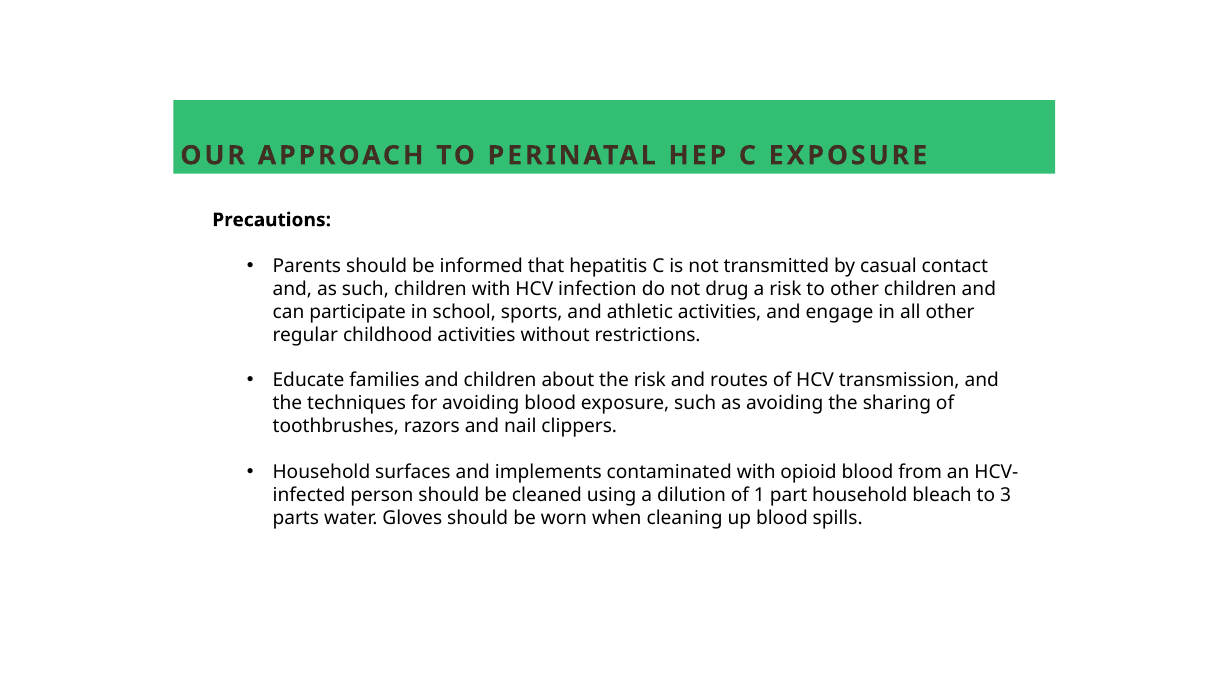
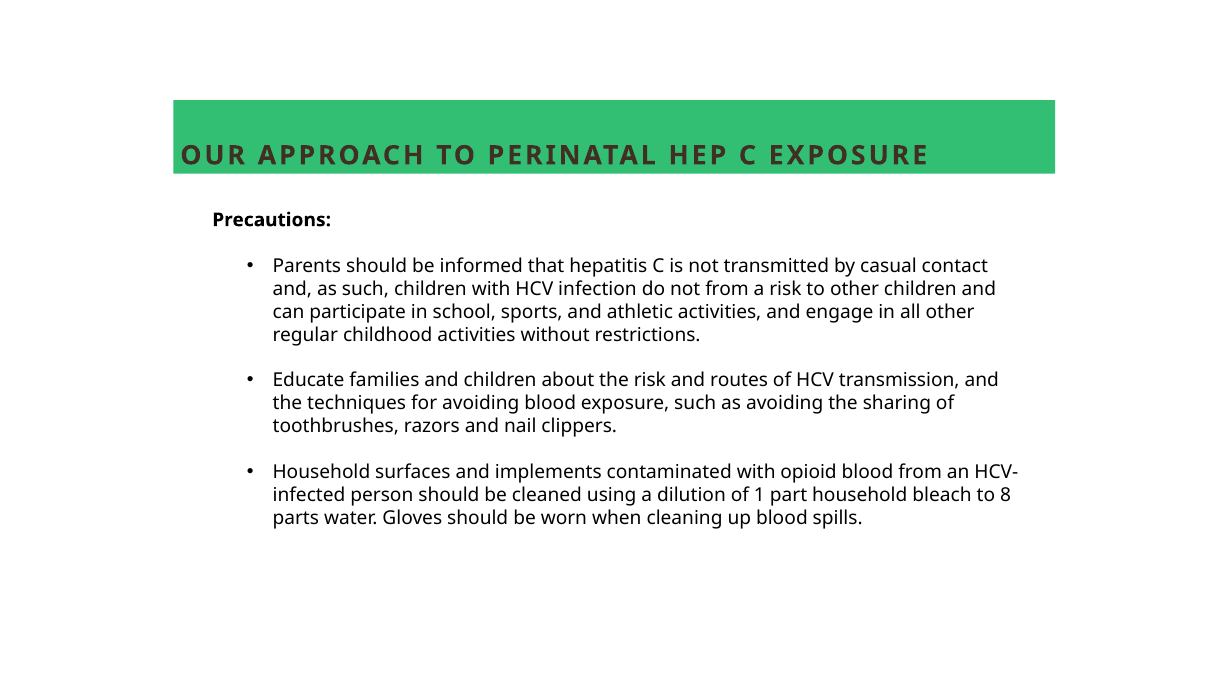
not drug: drug -> from (727, 289)
3: 3 -> 8 (1006, 496)
